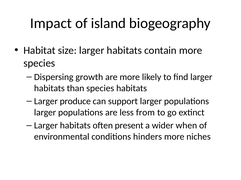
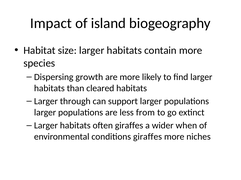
than species: species -> cleared (100, 89)
produce: produce -> through (75, 102)
often present: present -> giraffes (129, 126)
hinders: hinders -> giraffes (148, 137)
